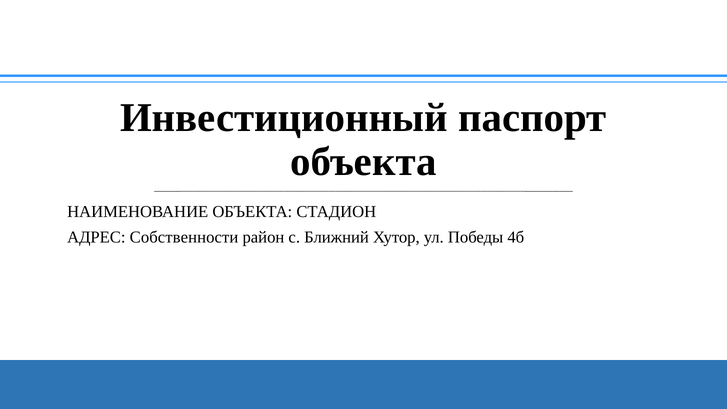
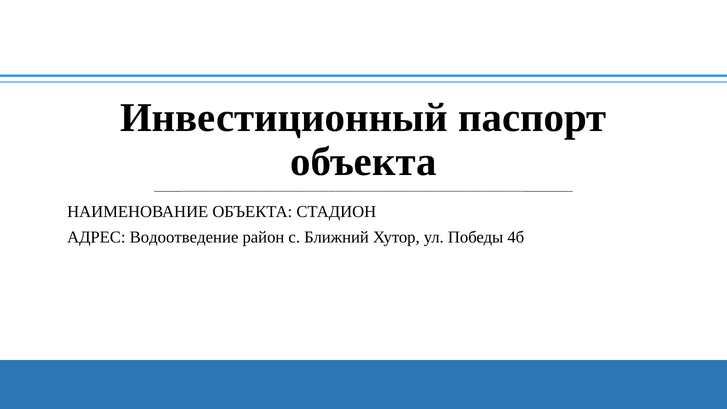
Собственности: Собственности -> Водоотведение (184, 237)
